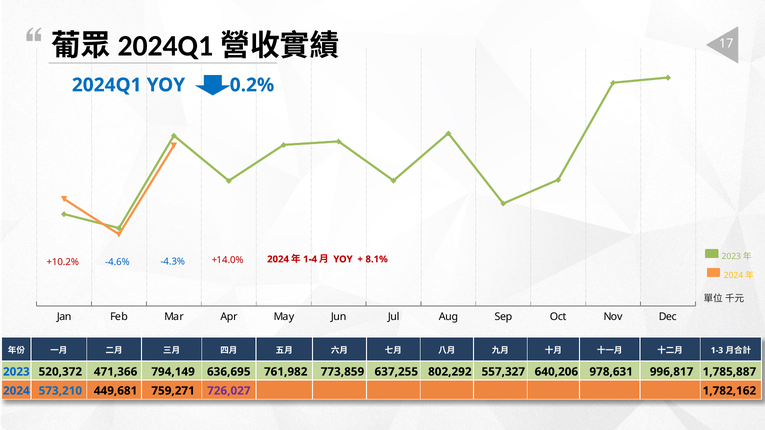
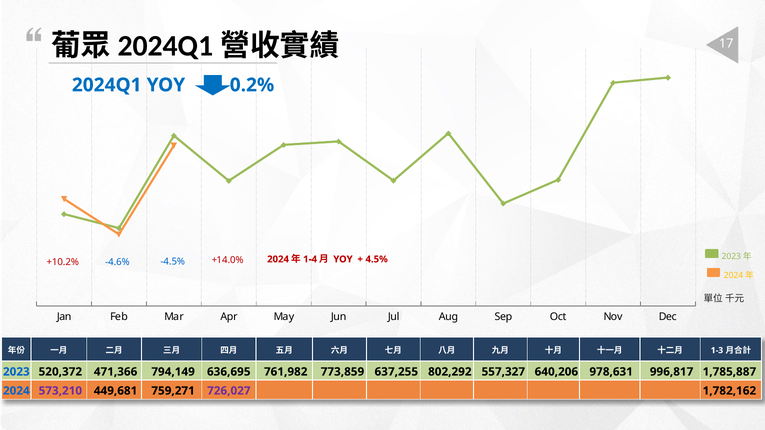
8.1%: 8.1% -> 4.5% (377, 259)
-4.3%: -4.3% -> -4.5% (173, 262)
573,210 colour: blue -> purple (60, 391)
